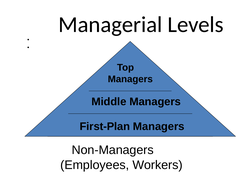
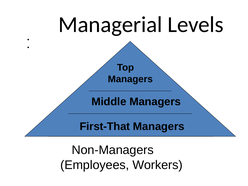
First-Plan: First-Plan -> First-That (105, 126)
